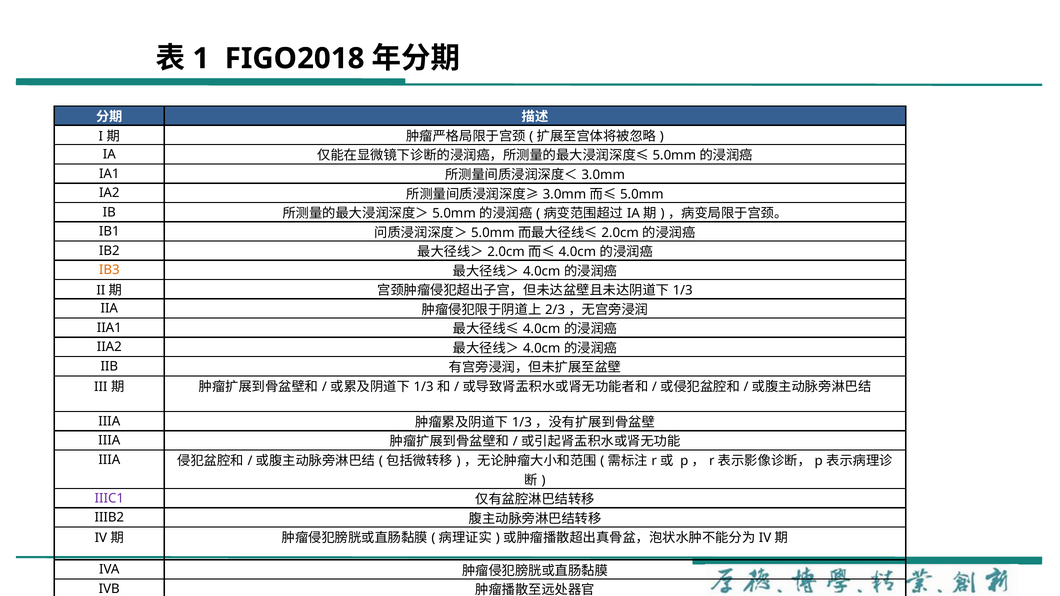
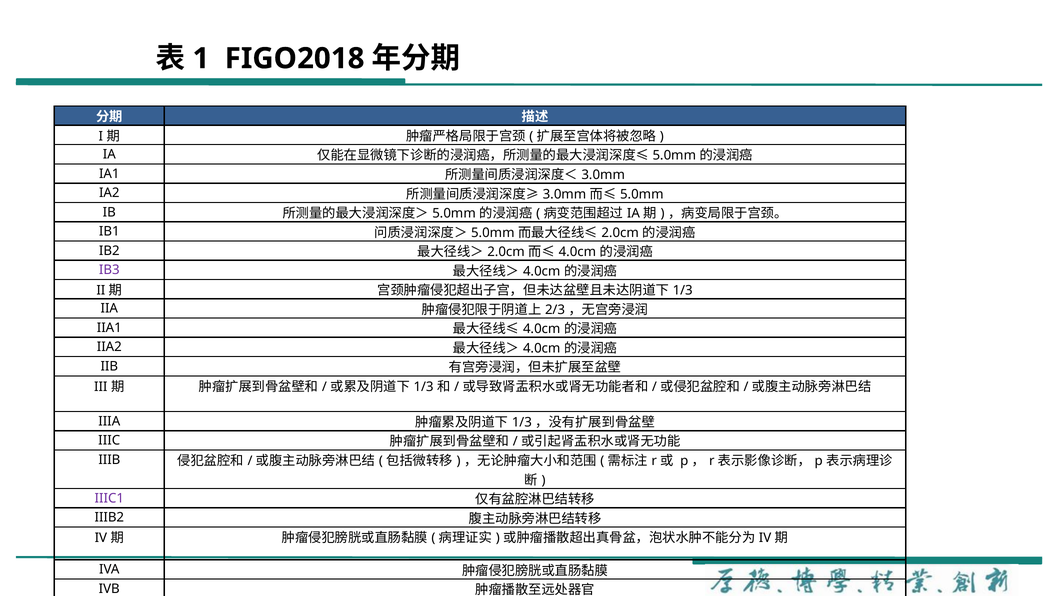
IB3 colour: orange -> purple (109, 270)
IIIA: IIIA -> IIIC (109, 441)
IIIA: IIIA -> IIIB (109, 460)
